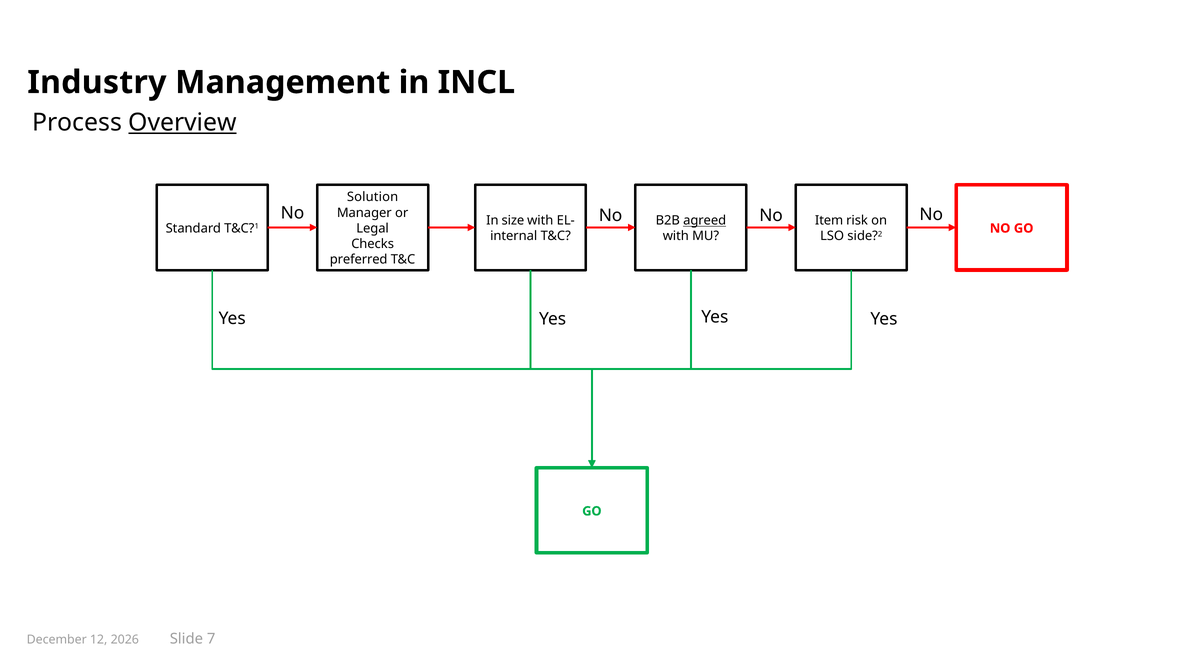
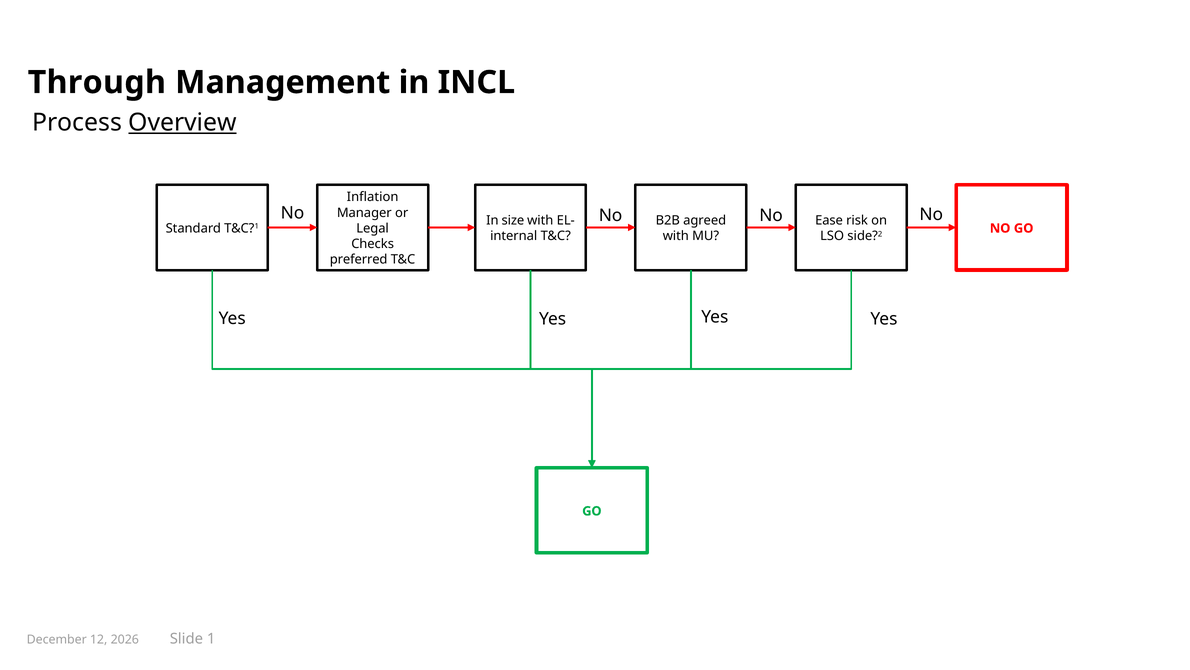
Industry: Industry -> Through (97, 82)
Solution: Solution -> Inflation (373, 197)
agreed underline: present -> none (705, 220)
Item: Item -> Ease (829, 220)
7: 7 -> 1 (211, 638)
